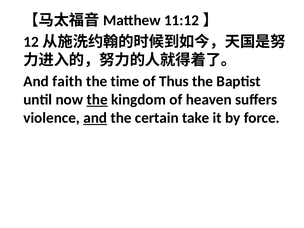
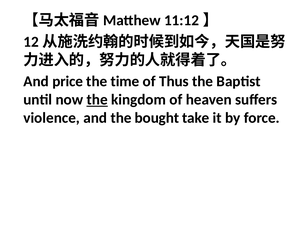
faith: faith -> price (68, 81)
and underline: present -> none (95, 118)
certain: certain -> bought (157, 118)
